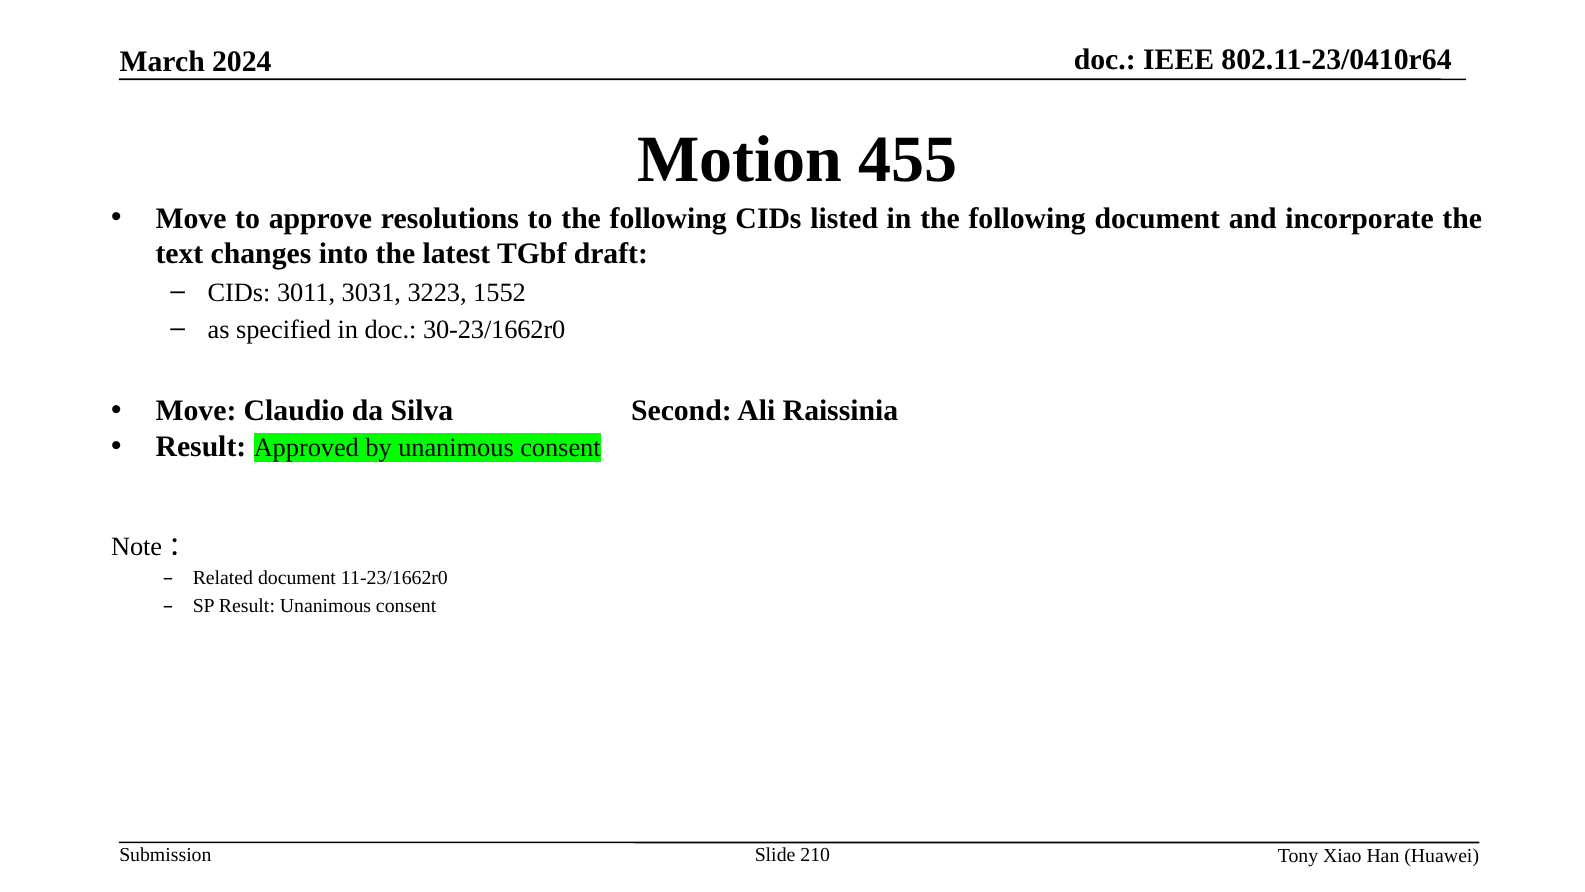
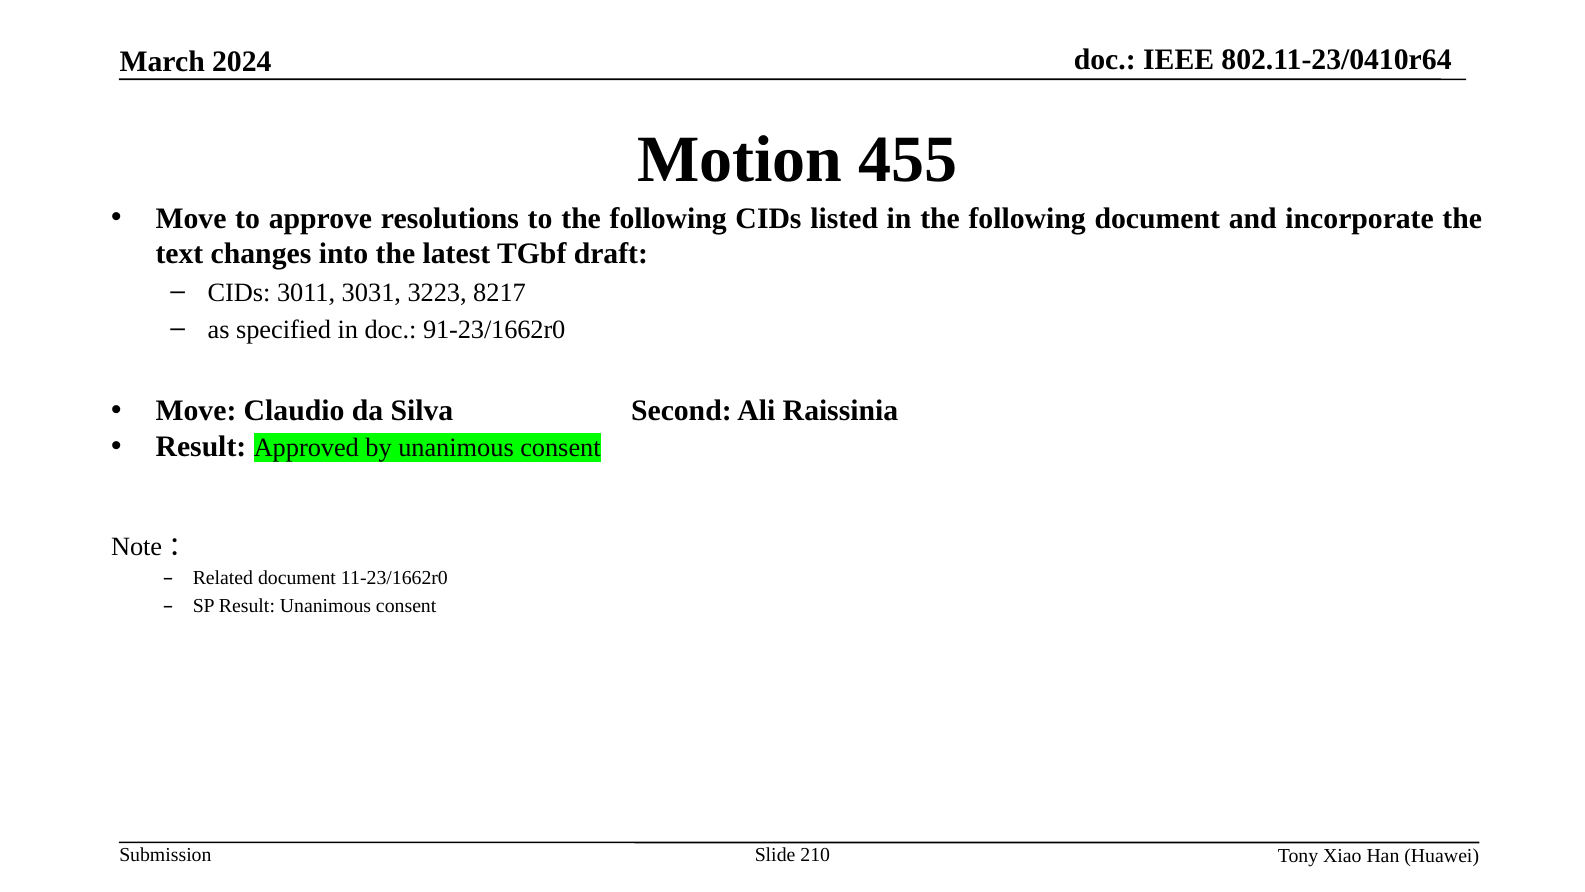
1552: 1552 -> 8217 (500, 292)
30-23/1662r0: 30-23/1662r0 -> 91-23/1662r0 (494, 329)
